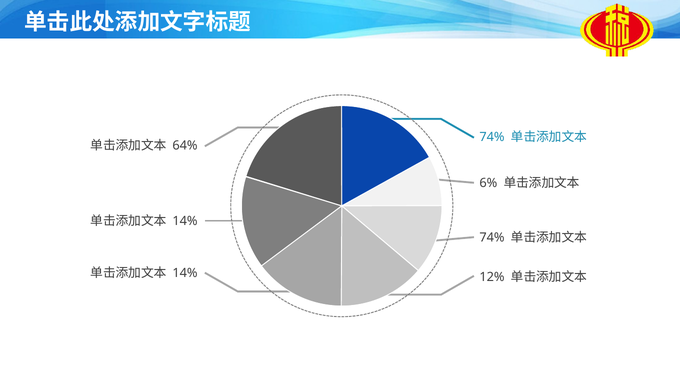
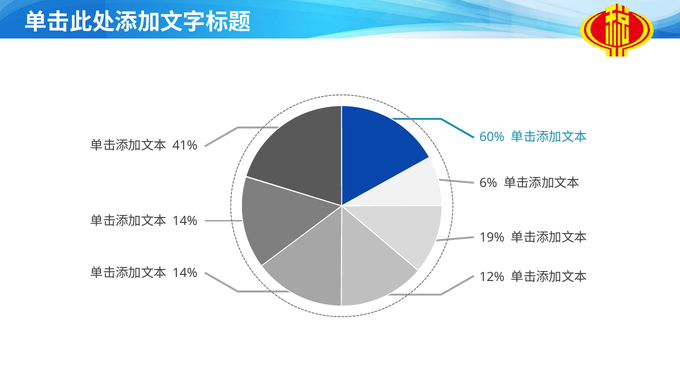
74%: 74% -> 60% (492, 137)
64%: 64% -> 41% (185, 146)
74%: 74% -> 19% (492, 238)
